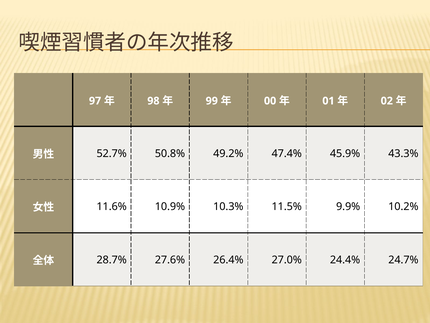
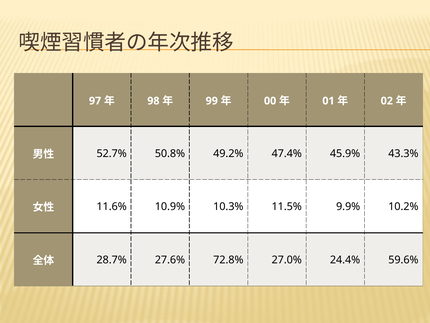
26.4%: 26.4% -> 72.8% (228, 260)
24.7%: 24.7% -> 59.6% (403, 260)
